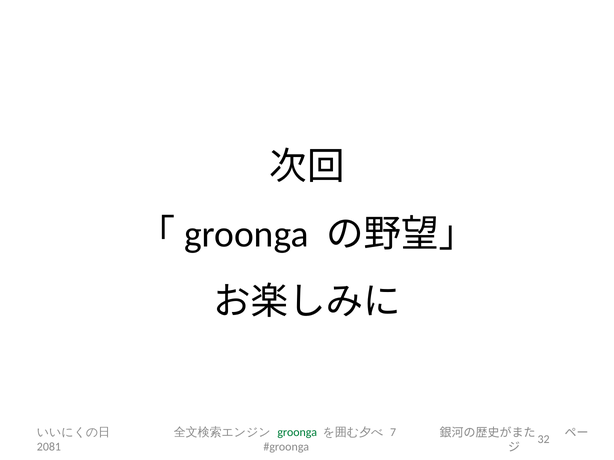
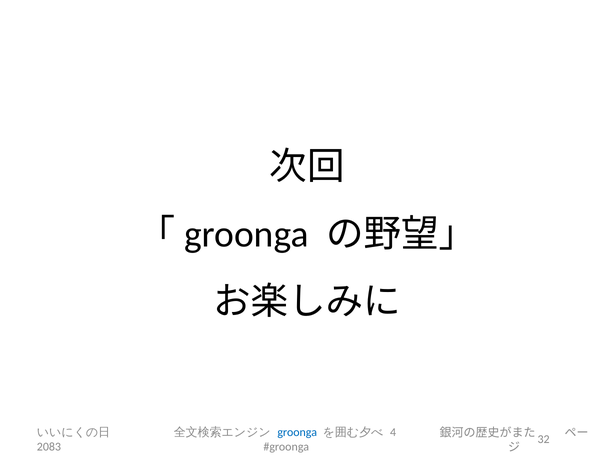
groonga colour: green -> blue (297, 433)
7: 7 -> 4 (393, 433)
2081: 2081 -> 2083 (49, 447)
